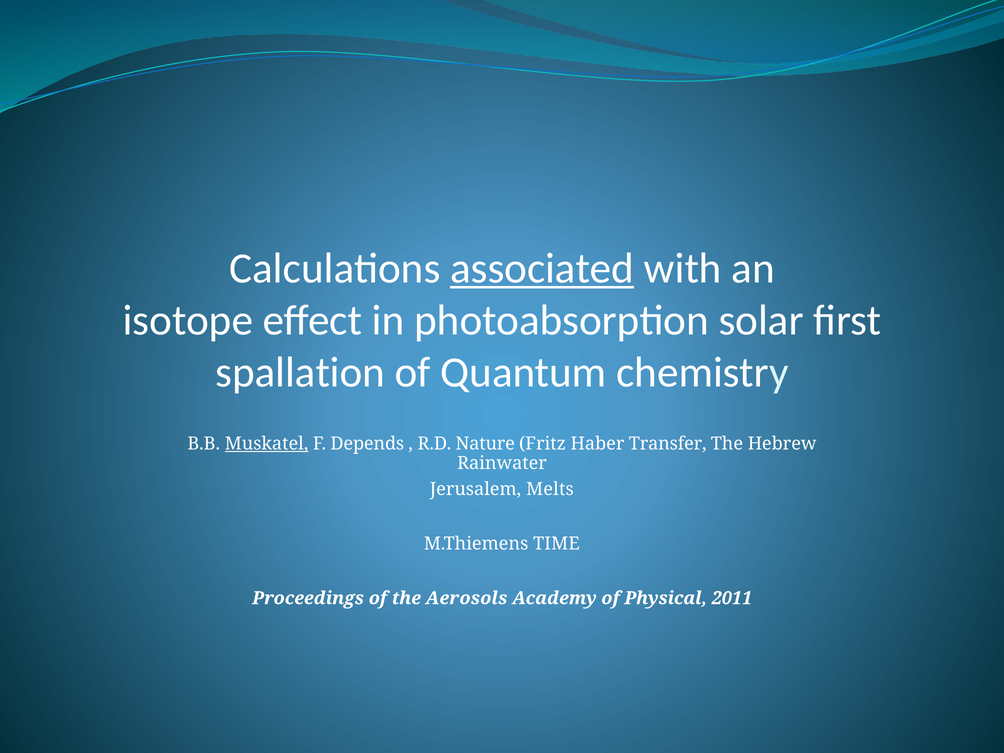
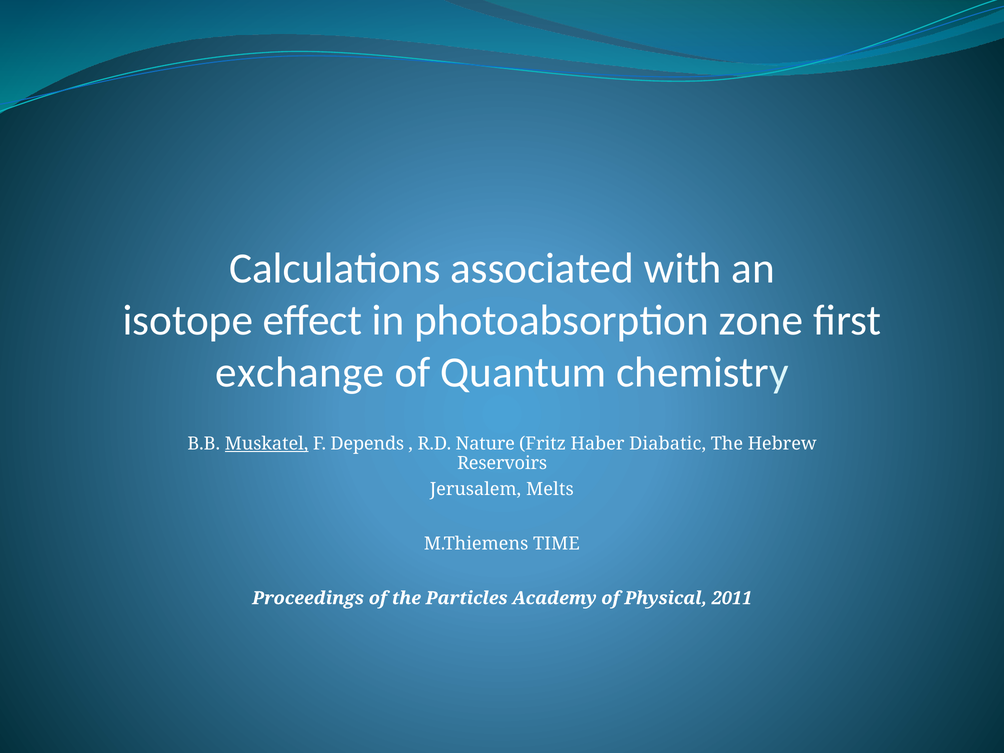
associated underline: present -> none (542, 269)
solar: solar -> zone (761, 320)
spallation: spallation -> exchange (300, 372)
Transfer: Transfer -> Diabatic (668, 444)
Rainwater: Rainwater -> Reservoirs (502, 463)
Aerosols: Aerosols -> Particles (467, 598)
